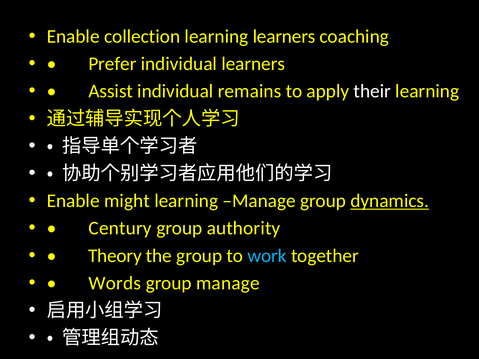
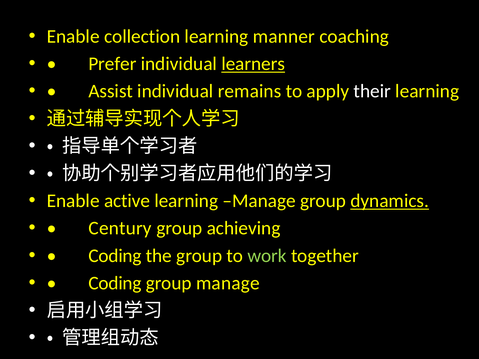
learning learners: learners -> manner (284, 37)
learners underline: none -> present (253, 64)
might: might -> active (127, 201)
authority: authority -> achieving (244, 228)
Theory: Theory -> Coding (115, 256)
work colour: light blue -> light green (267, 256)
Words: Words -> Coding (115, 283)
